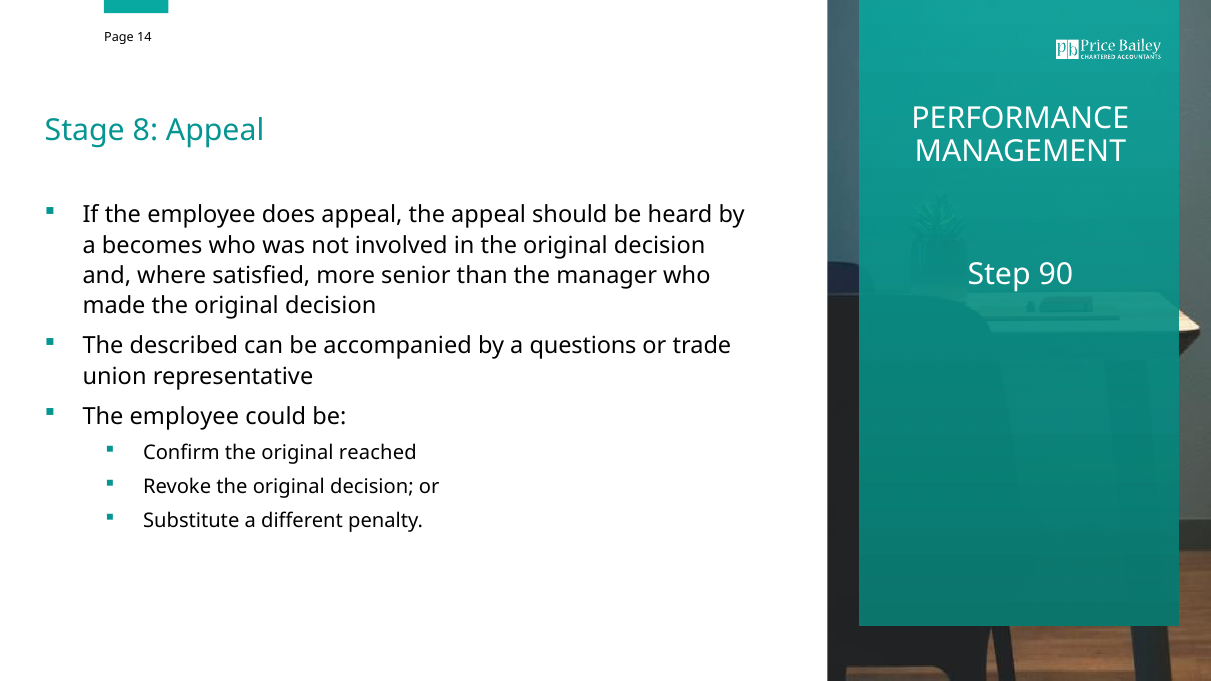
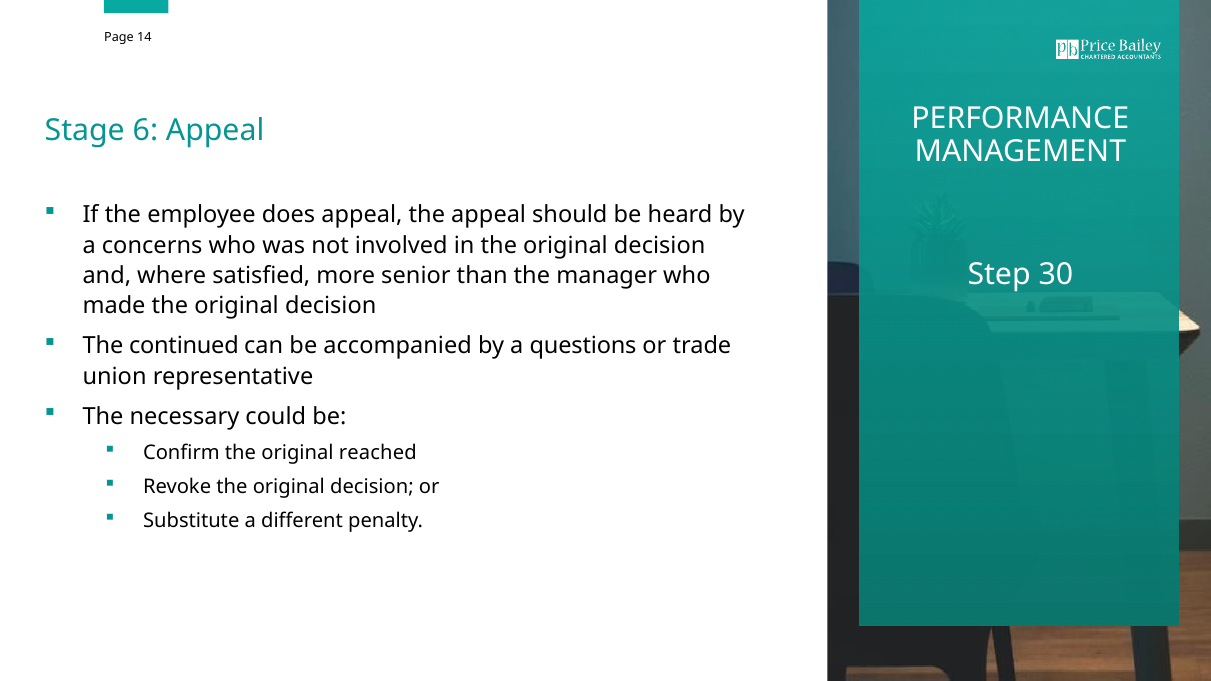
8: 8 -> 6 (145, 131)
becomes: becomes -> concerns (152, 245)
90: 90 -> 30 (1056, 274)
described: described -> continued (184, 346)
employee: employee -> necessary (184, 417)
